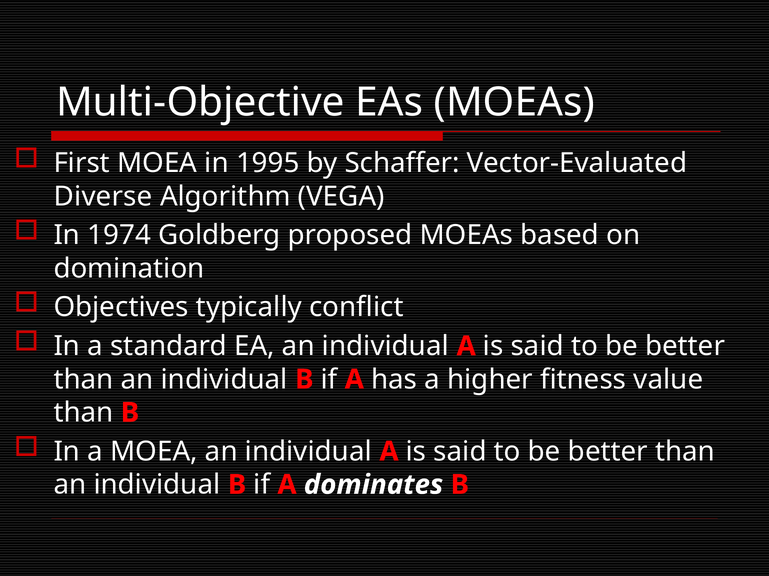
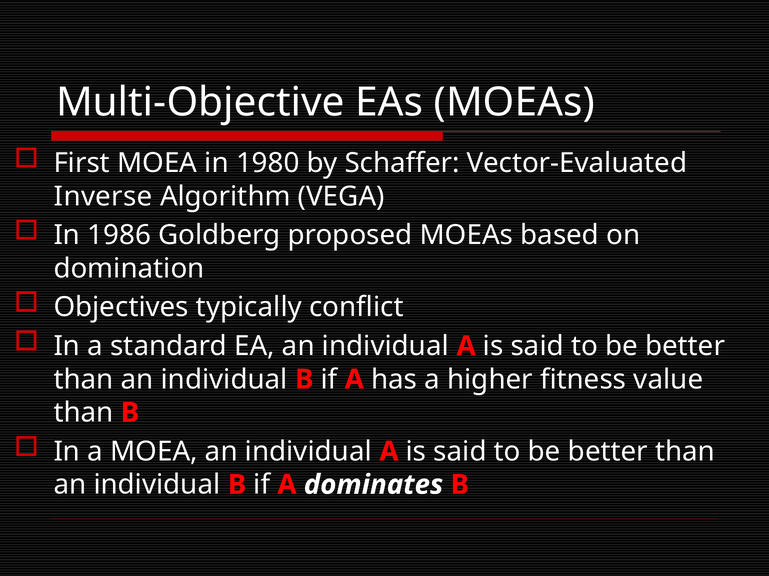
1995: 1995 -> 1980 (268, 163)
Diverse: Diverse -> Inverse (103, 197)
1974: 1974 -> 1986 (119, 236)
